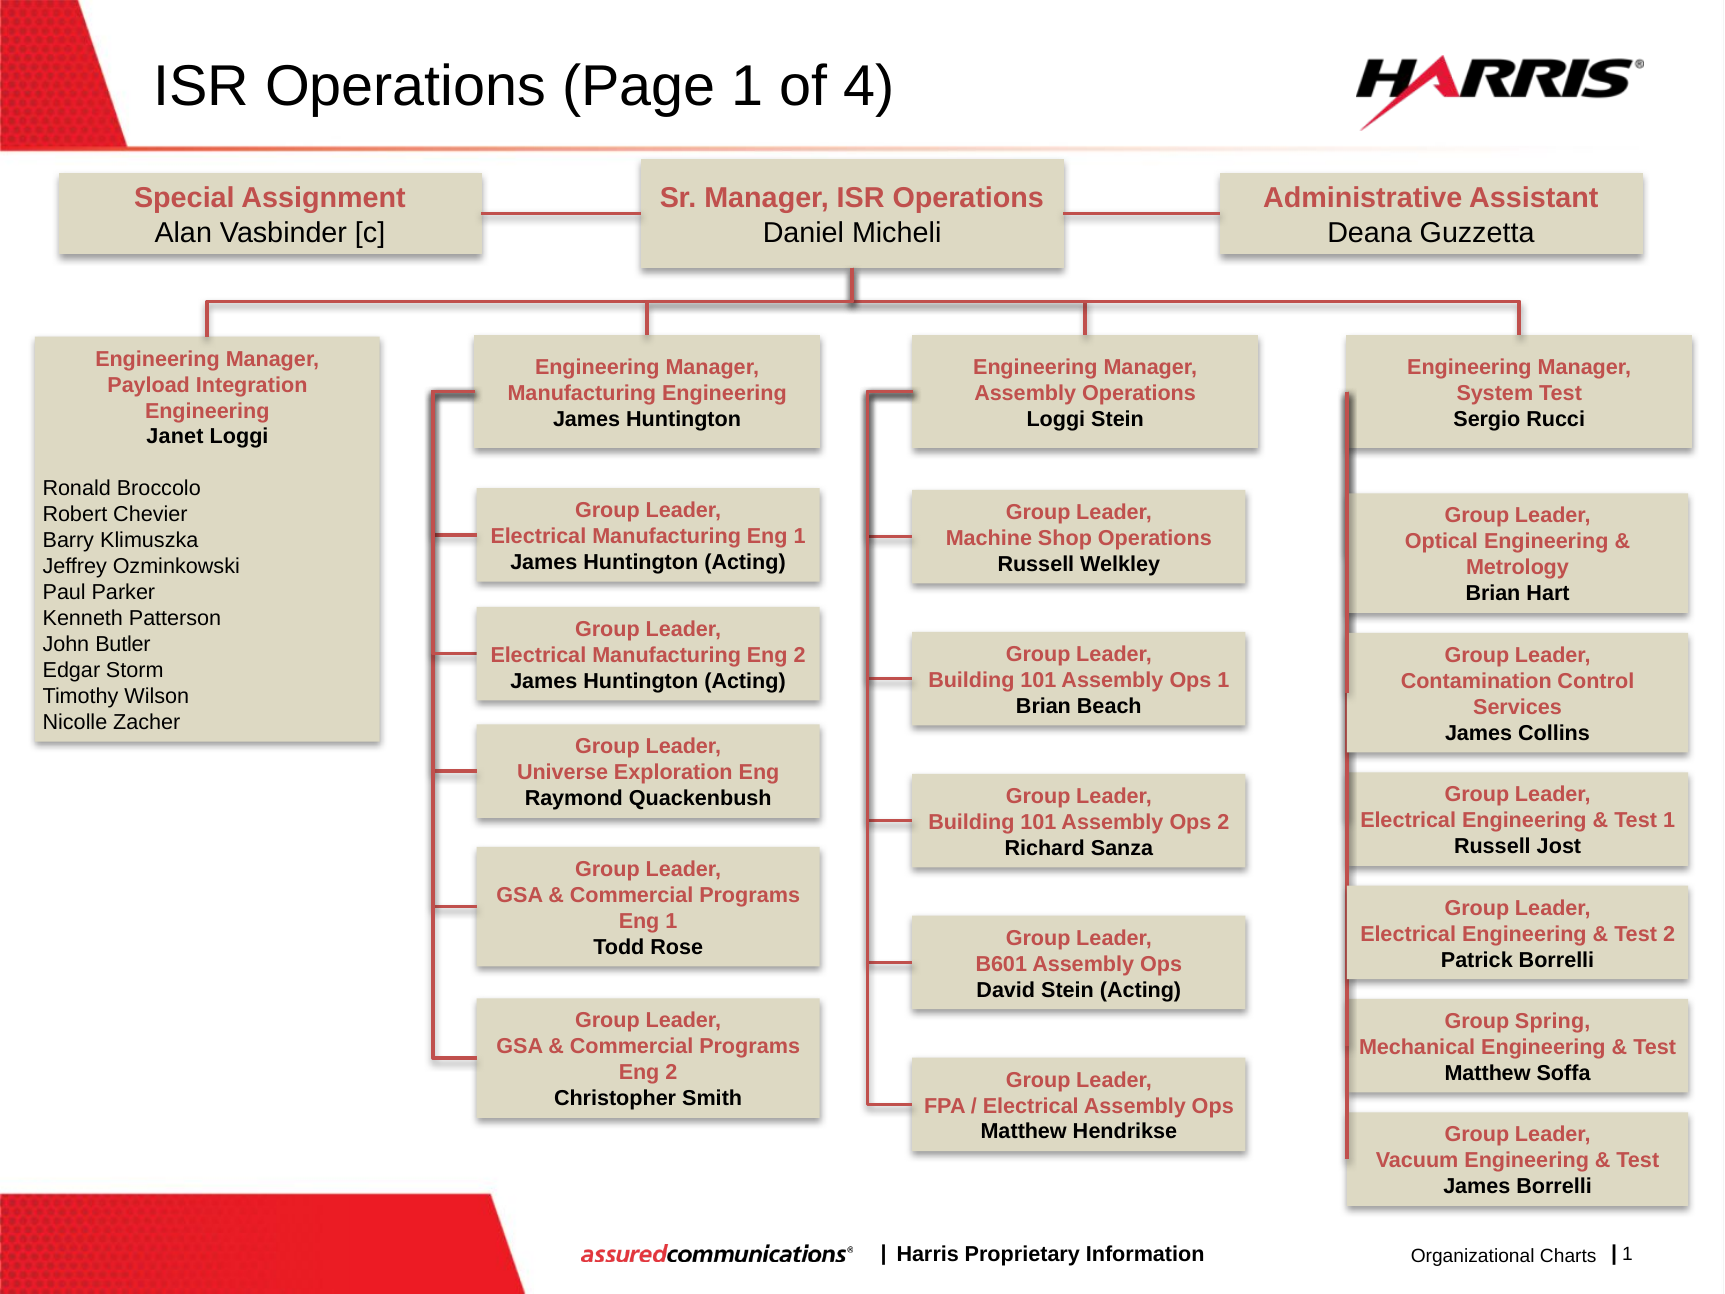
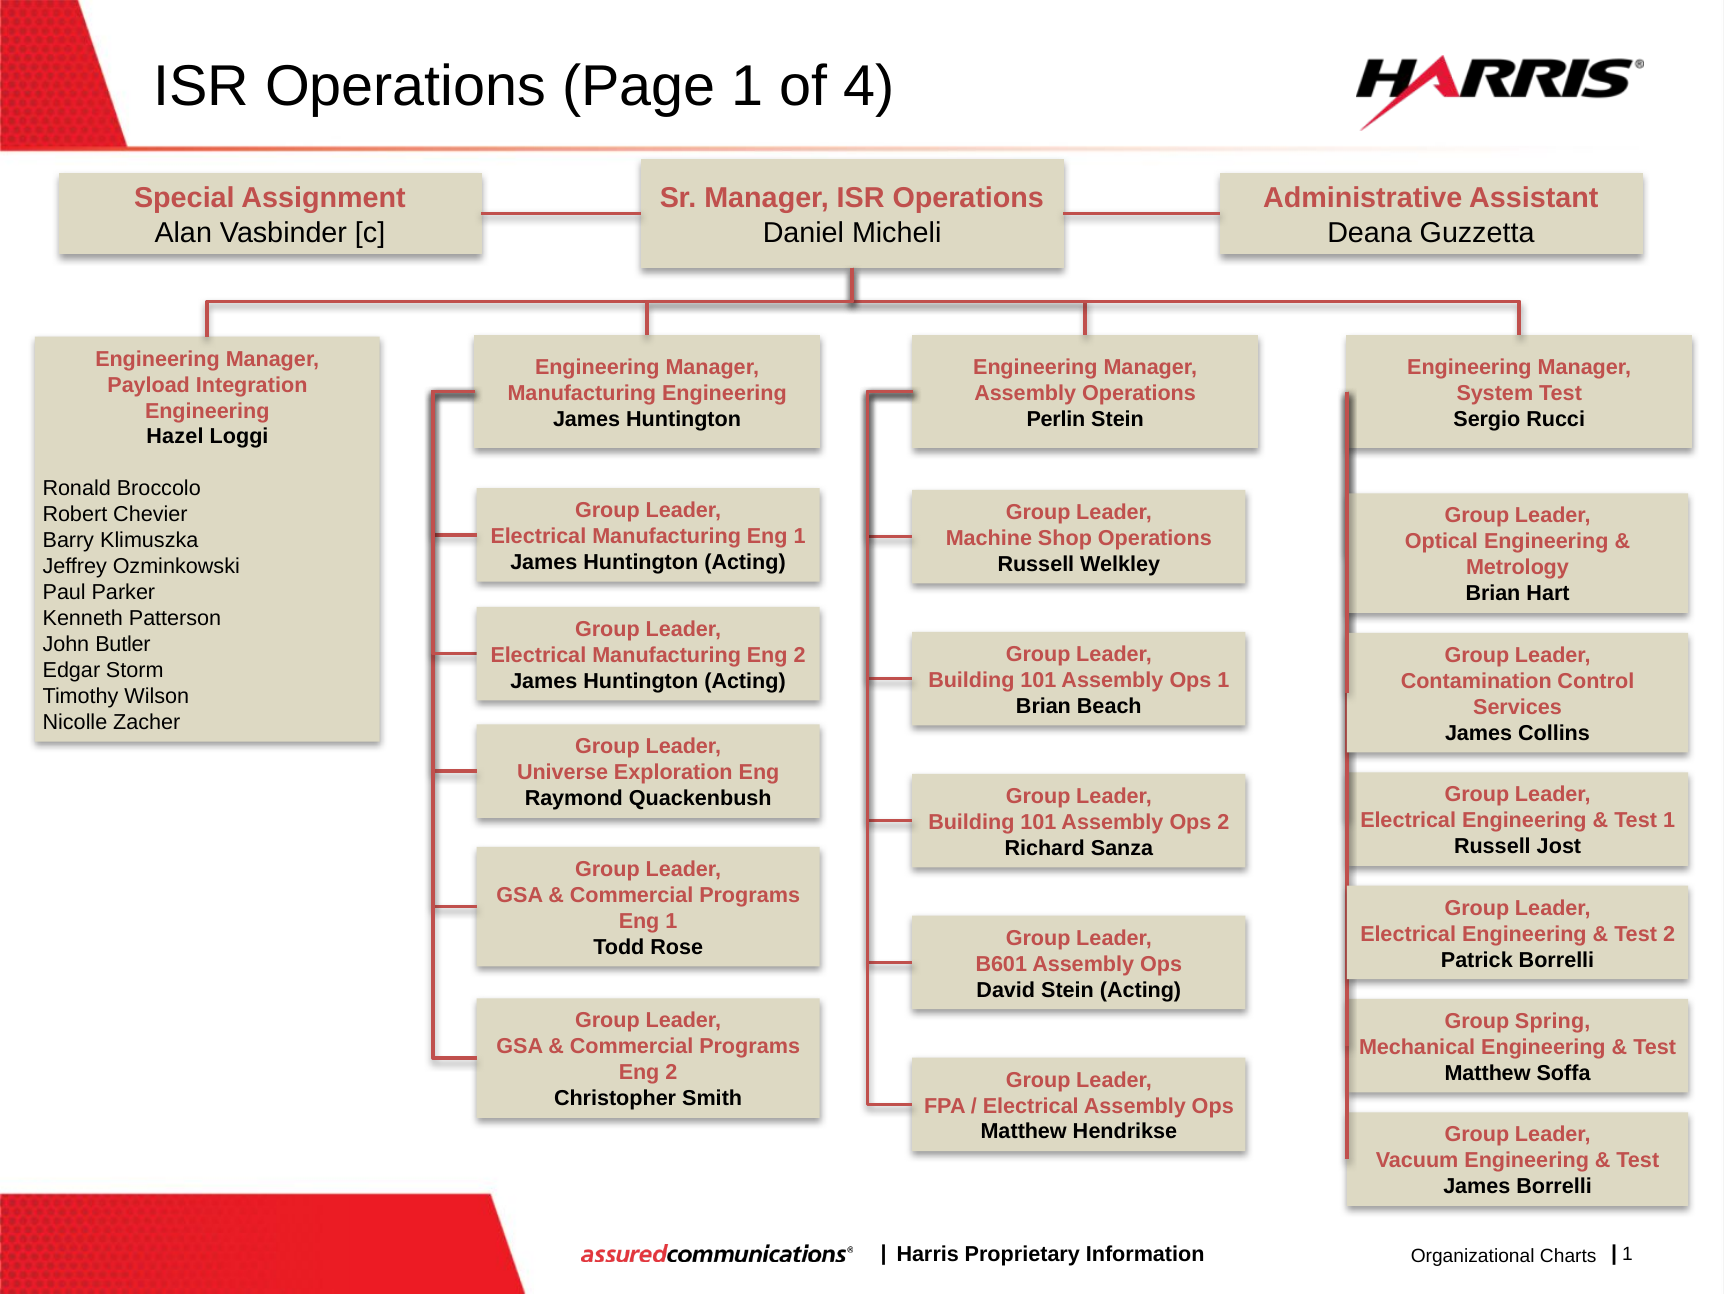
Loggi: Loggi -> Perlin (1056, 419)
Janet: Janet -> Hazel (175, 437)
